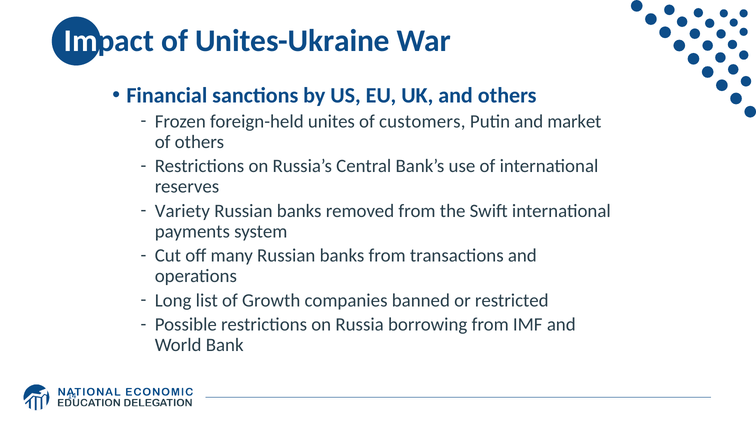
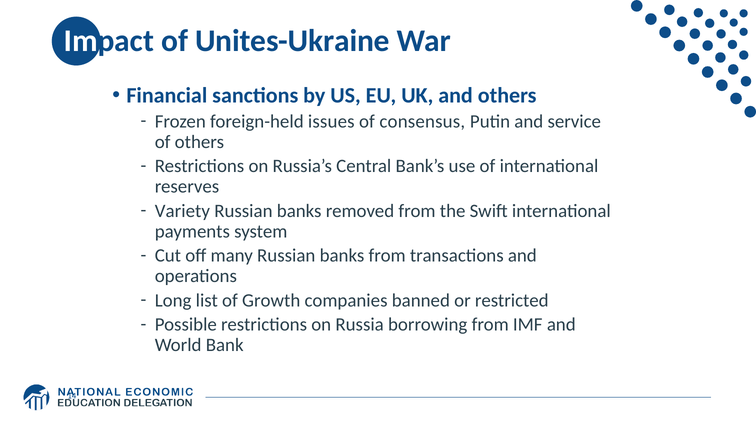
unites: unites -> issues (331, 122)
customers: customers -> consensus (422, 122)
market: market -> service (574, 122)
